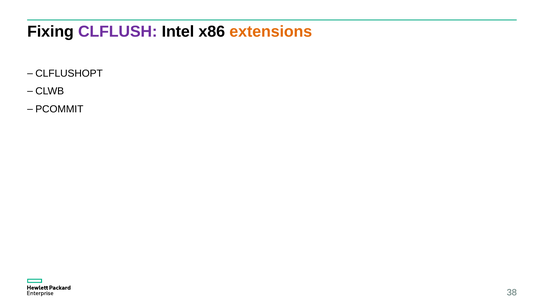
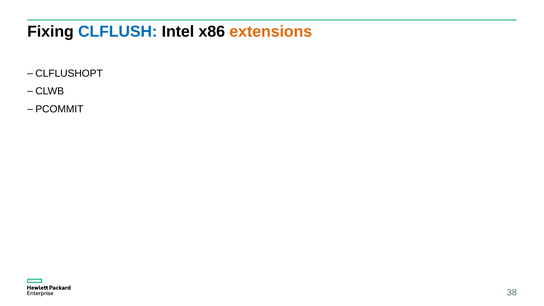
CLFLUSH colour: purple -> blue (118, 32)
